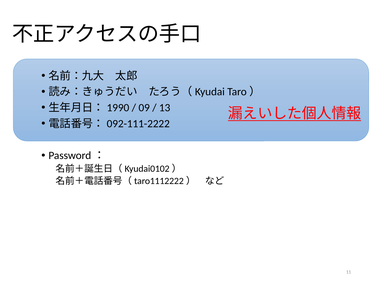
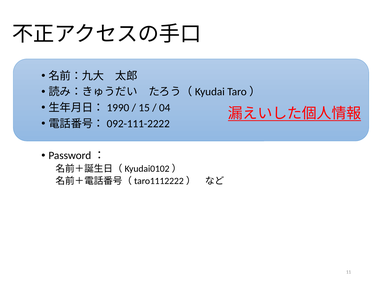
09: 09 -> 15 (144, 108)
13: 13 -> 04 (165, 108)
